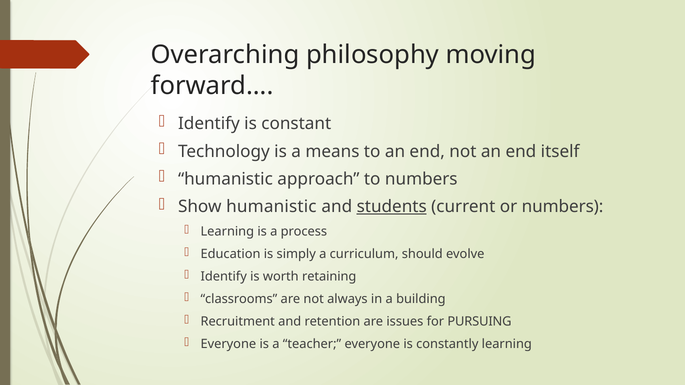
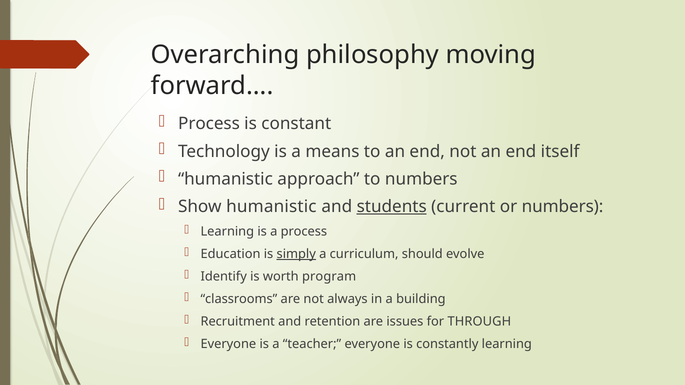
Identify: Identify -> Process (209, 124)
simply underline: none -> present (296, 254)
retaining: retaining -> program (329, 277)
PURSUING: PURSUING -> THROUGH (479, 322)
